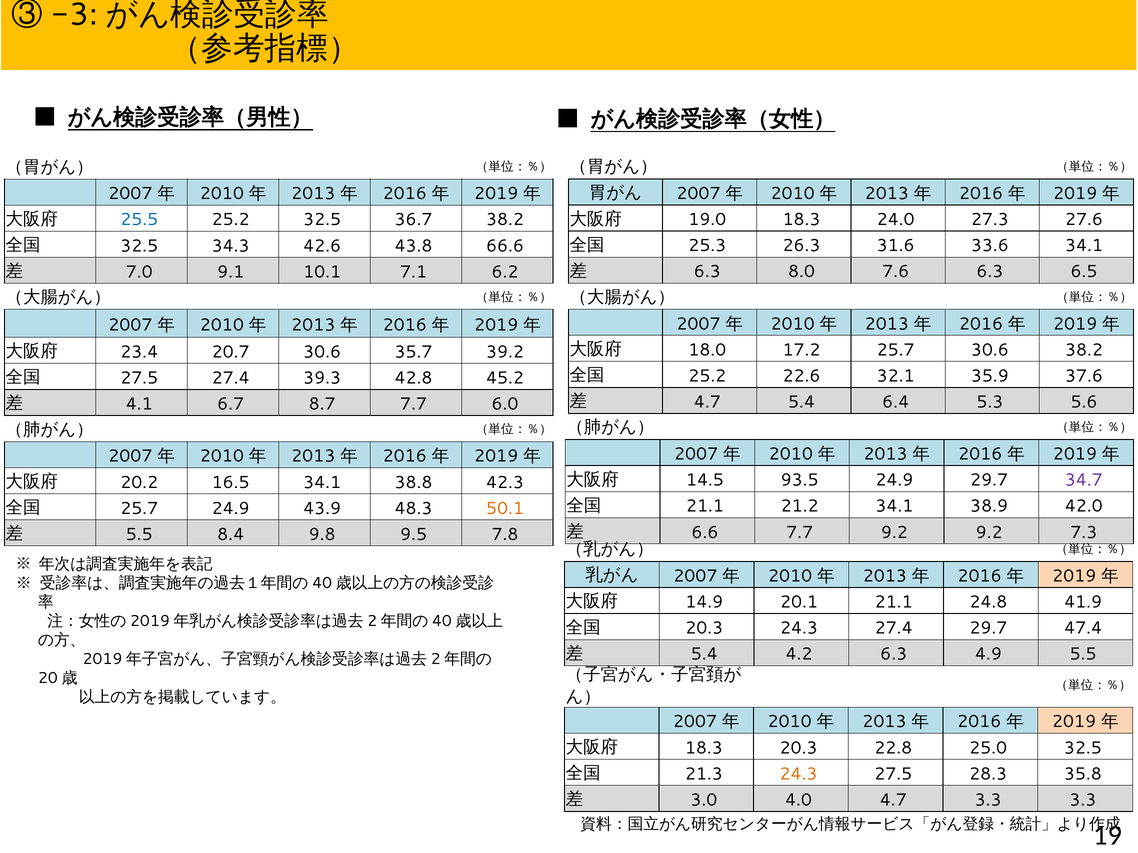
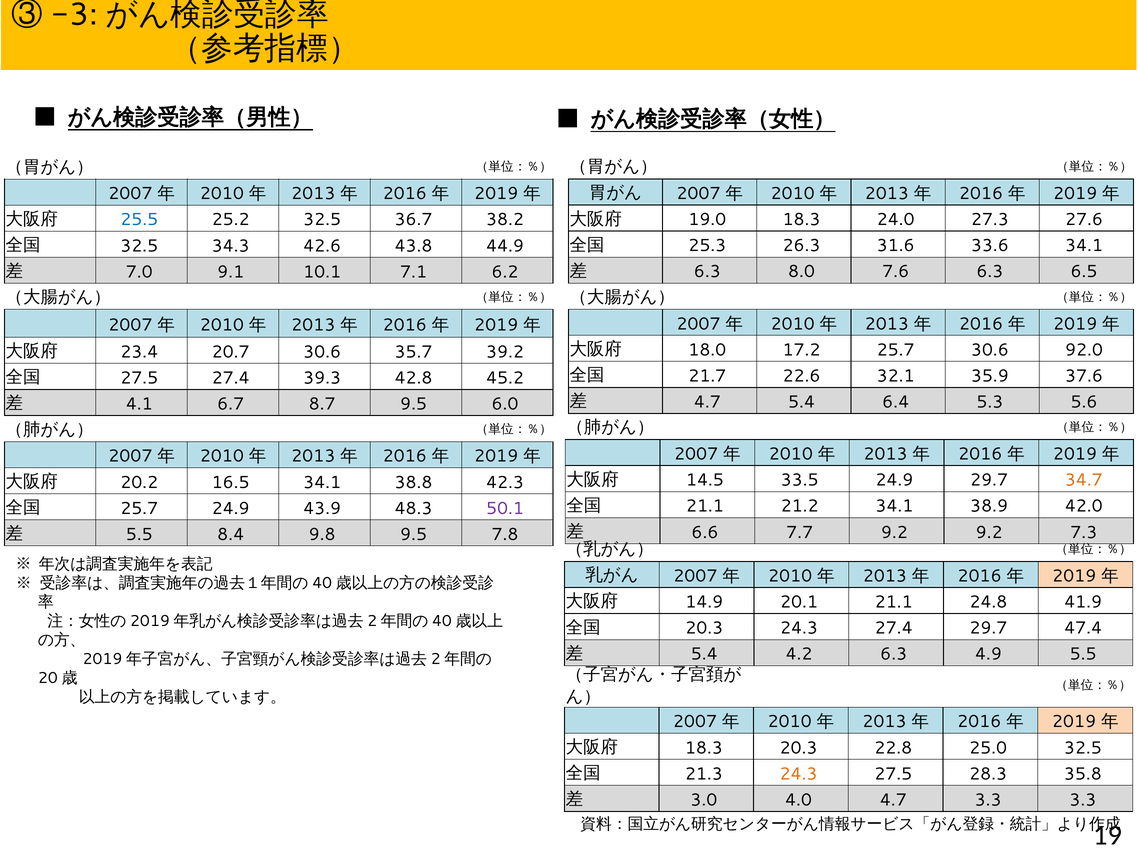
66.6: 66.6 -> 44.9 (505, 246)
30.6 38.2: 38.2 -> 92.0 (1084, 350)
25.2: 25.2 -> 21.7 (707, 376)
8.7 7.7: 7.7 -> 9.5 (414, 404)
93.5: 93.5 -> 33.5 (800, 480)
34.7 colour: purple -> orange (1084, 480)
50.1 colour: orange -> purple (505, 509)
